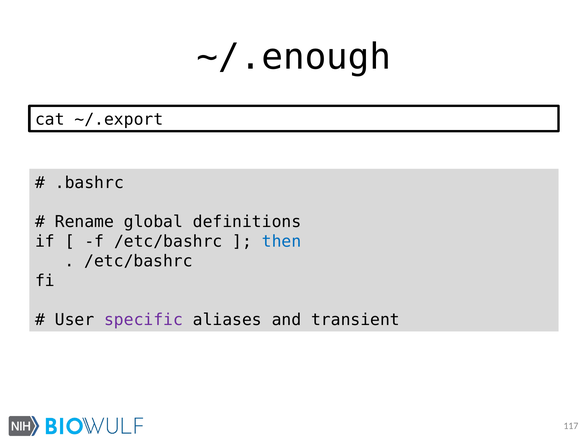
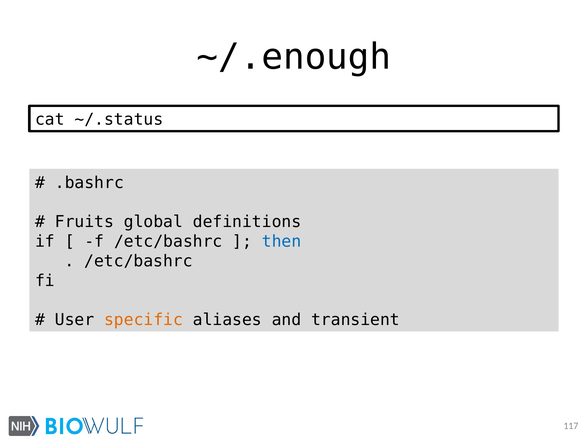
~/.export: ~/.export -> ~/.status (119, 120)
Rename: Rename -> Fruits (84, 222)
specific colour: purple -> orange (144, 320)
